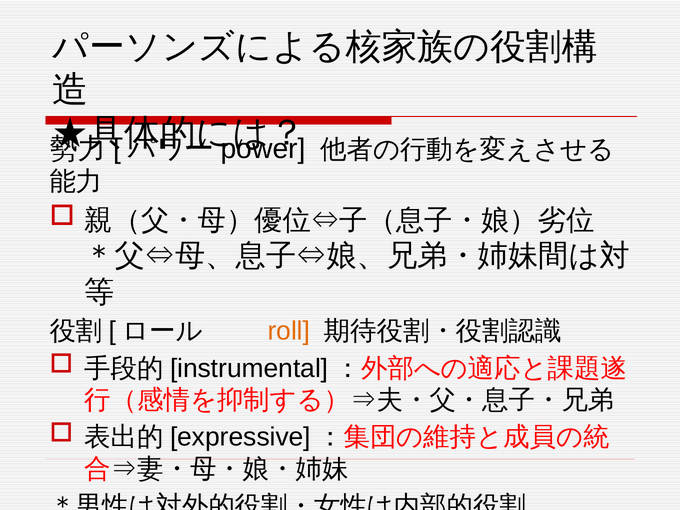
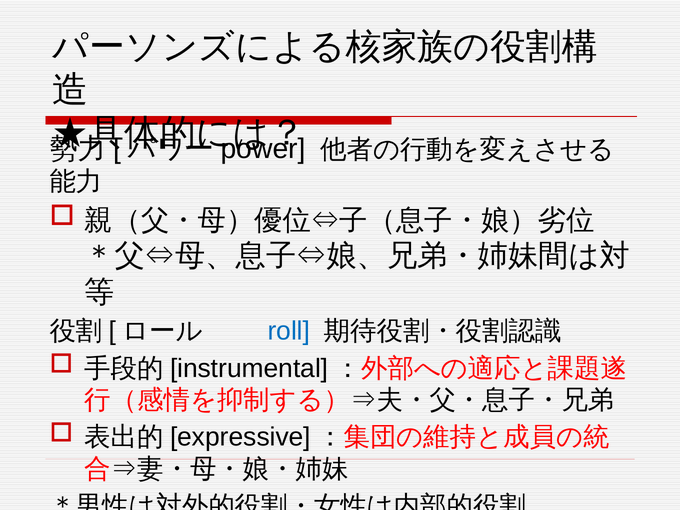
roll colour: orange -> blue (289, 331)
